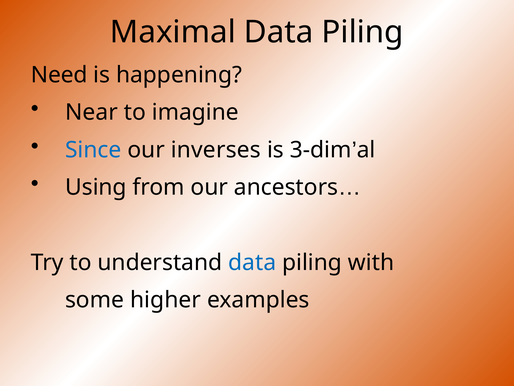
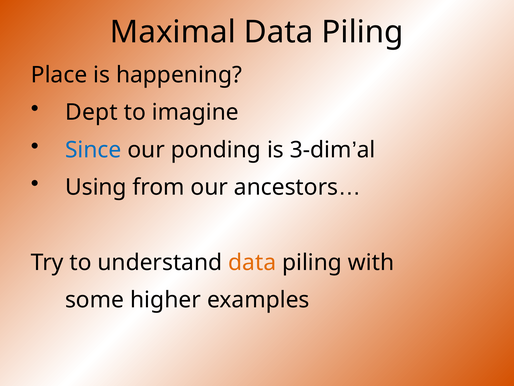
Need: Need -> Place (59, 75)
Near: Near -> Dept (91, 112)
inverses: inverses -> ponding (216, 150)
data colour: blue -> orange (252, 262)
